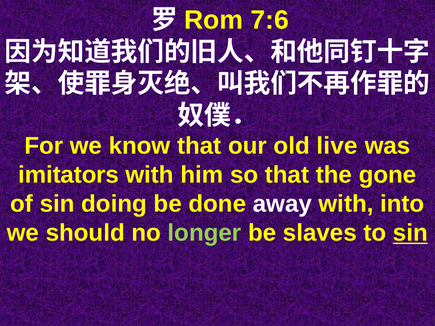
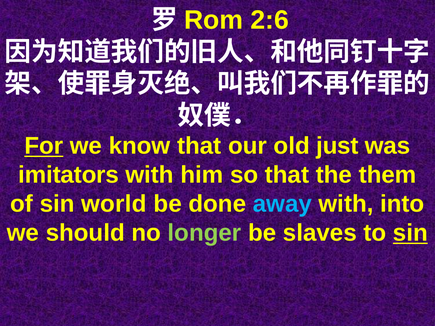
7:6: 7:6 -> 2:6 (270, 20)
For underline: none -> present (44, 146)
live: live -> just (337, 146)
gone: gone -> them (388, 175)
doing: doing -> world (114, 204)
away colour: white -> light blue (282, 204)
